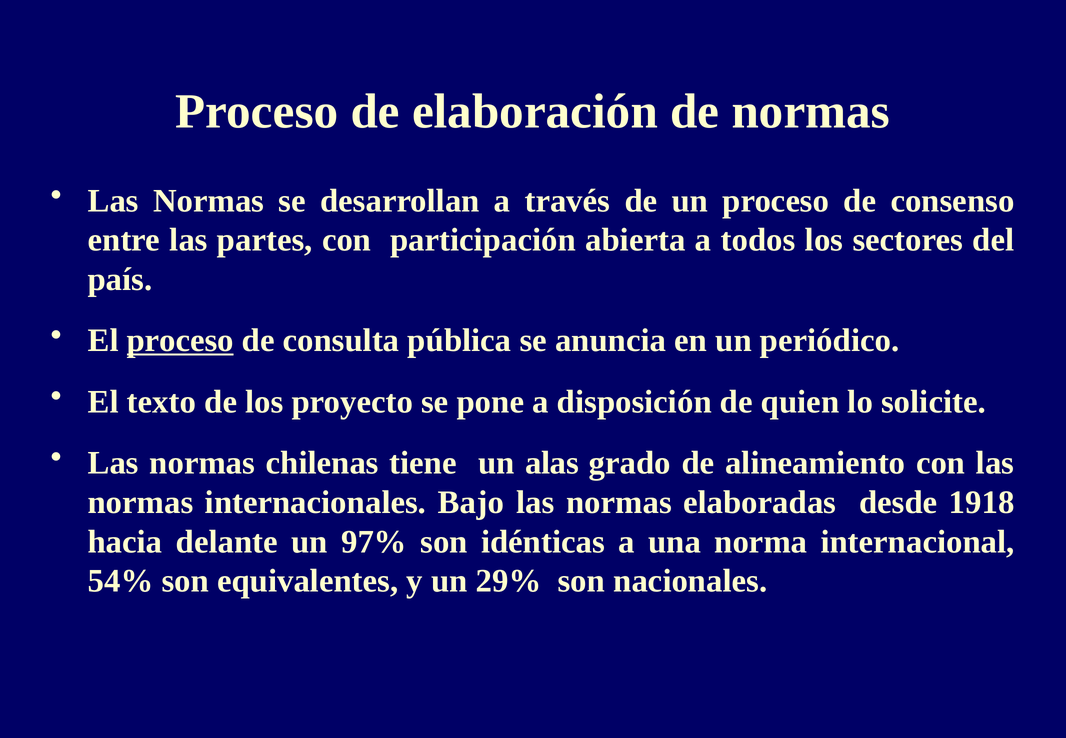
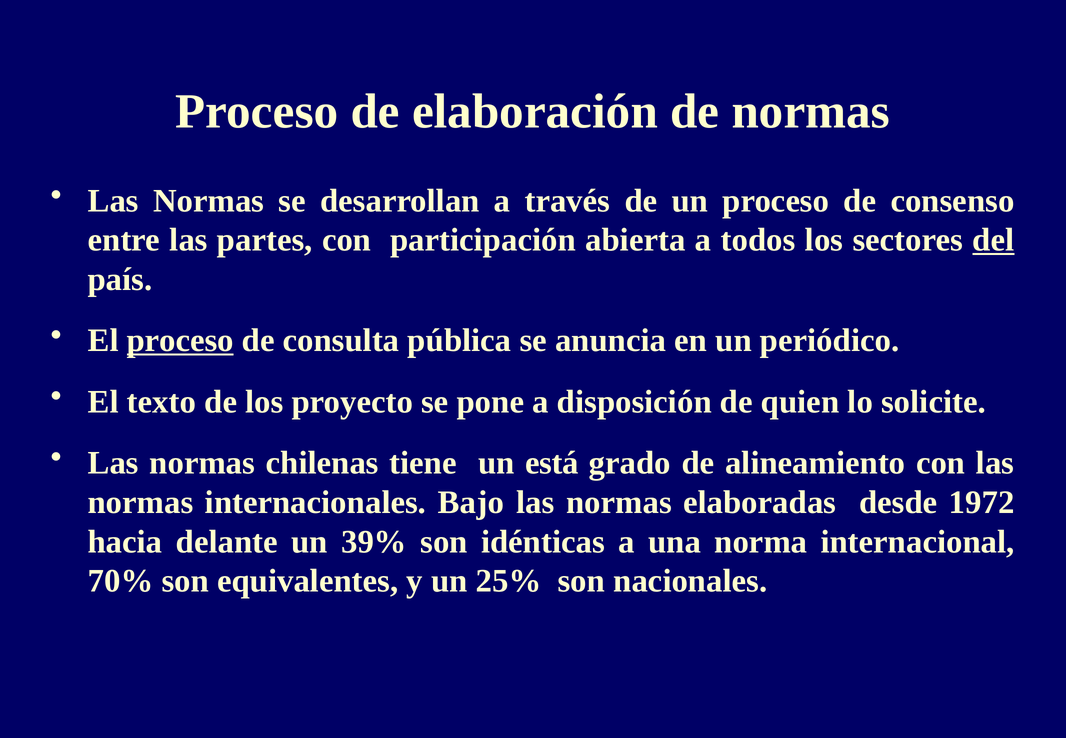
del underline: none -> present (993, 240)
alas: alas -> está (552, 463)
1918: 1918 -> 1972 (982, 502)
97%: 97% -> 39% (374, 542)
54%: 54% -> 70% (121, 581)
29%: 29% -> 25% (509, 581)
